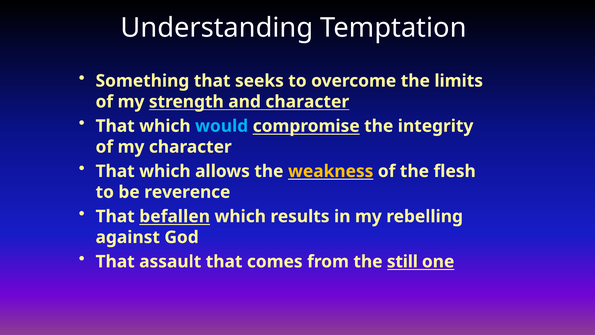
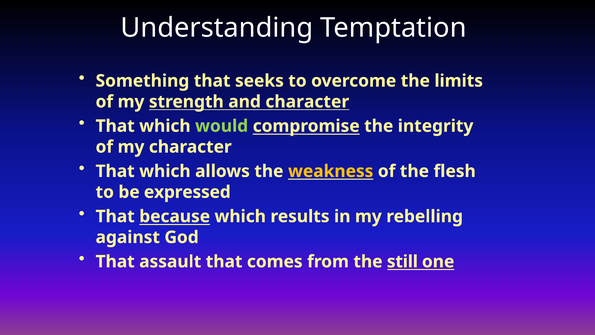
would colour: light blue -> light green (222, 126)
reverence: reverence -> expressed (187, 192)
befallen: befallen -> because (175, 216)
